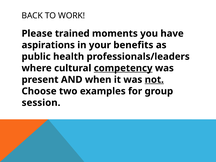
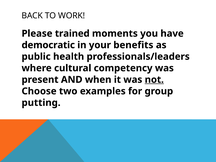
aspirations: aspirations -> democratic (48, 45)
competency underline: present -> none (123, 68)
session: session -> putting (41, 103)
